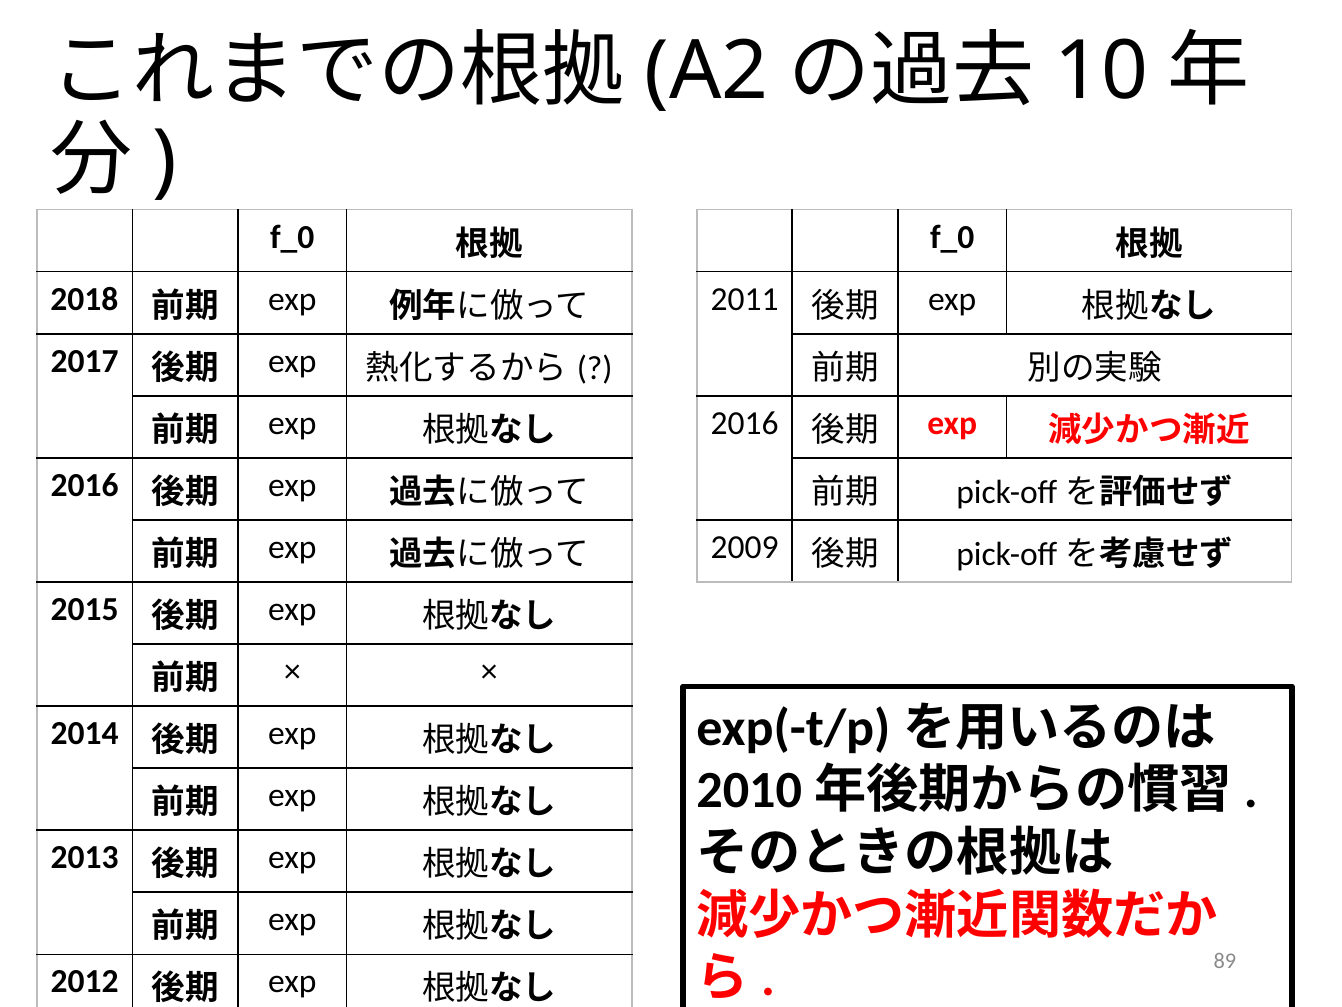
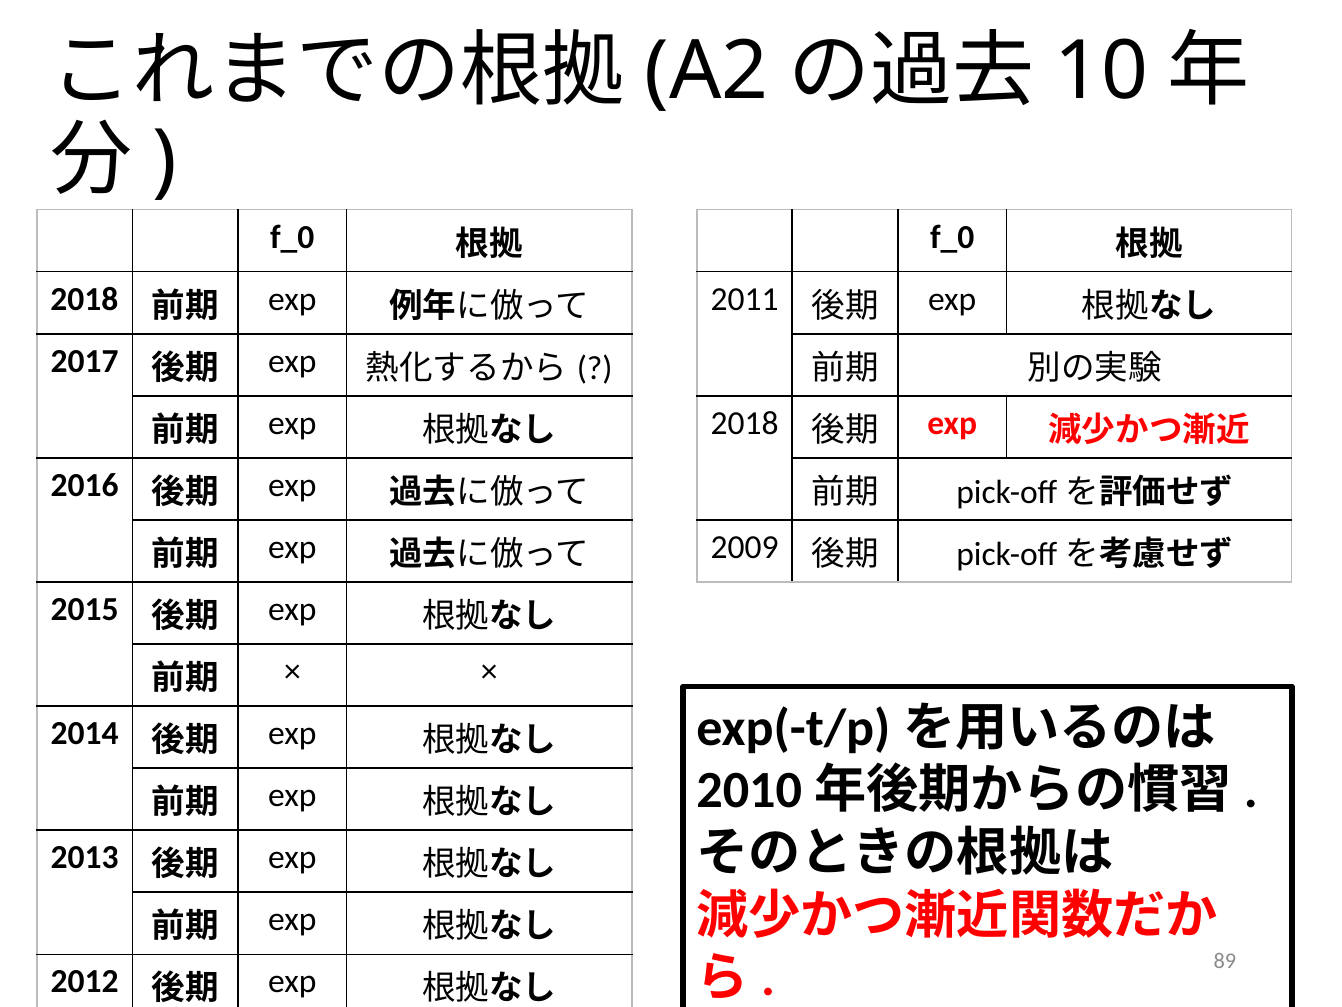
2016: 2016 -> 2018 (745, 423)
